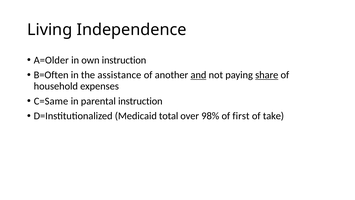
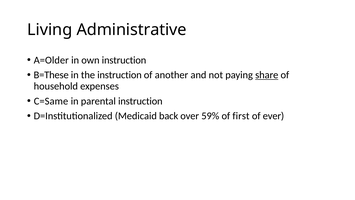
Independence: Independence -> Administrative (132, 30)
B=Often: B=Often -> B=These (51, 75)
the assistance: assistance -> instruction (119, 75)
and underline: present -> none (198, 75)
total: total -> back (169, 116)
98%: 98% -> 59% (210, 116)
take: take -> ever (273, 116)
